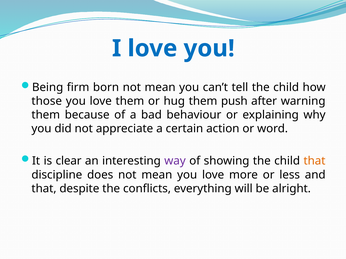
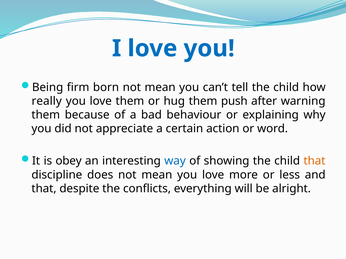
those: those -> really (47, 101)
clear: clear -> obey (69, 161)
way colour: purple -> blue (175, 161)
